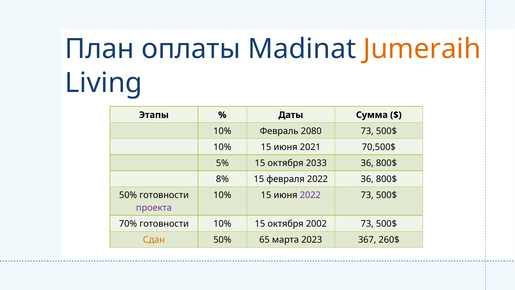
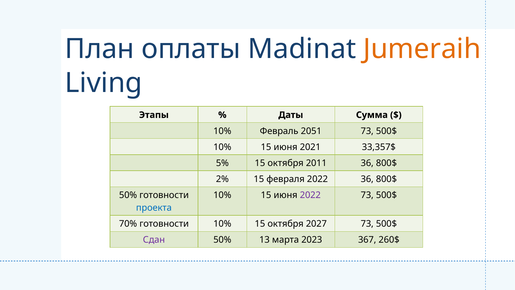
2080: 2080 -> 2051 (311, 131)
70,500$: 70,500$ -> 33,357$ (379, 147)
2033: 2033 -> 2011 (316, 163)
8%: 8% -> 2% (222, 179)
проекта colour: purple -> blue (154, 208)
2002: 2002 -> 2027 (316, 224)
Сдан colour: orange -> purple (154, 240)
65: 65 -> 13 (264, 240)
